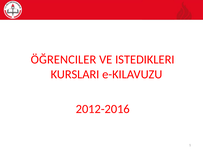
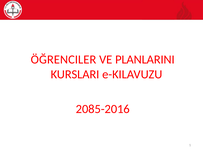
ISTEDIKLERI: ISTEDIKLERI -> PLANLARINI (145, 60)
2012-2016: 2012-2016 -> 2085-2016 (103, 109)
